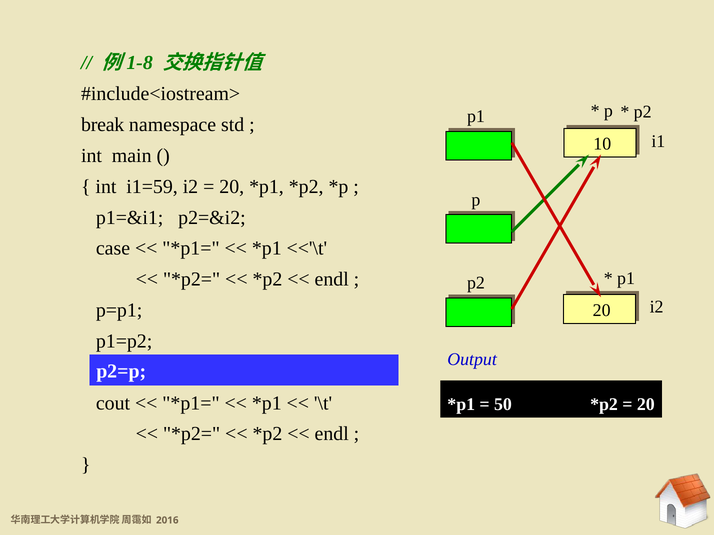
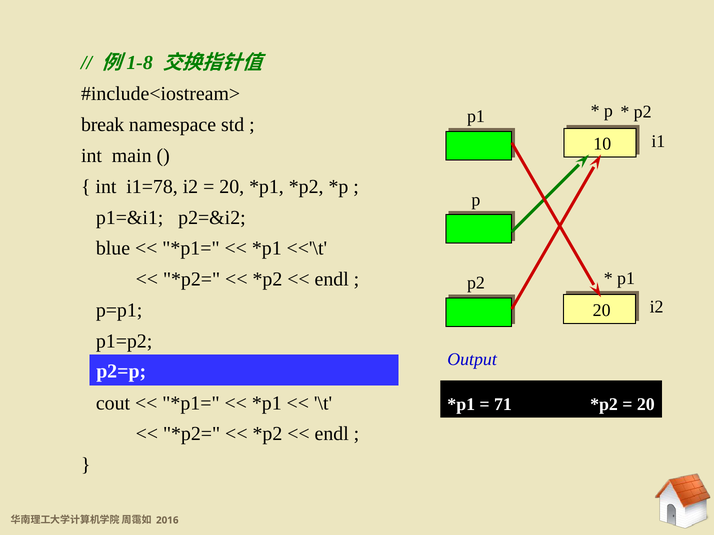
i1=59: i1=59 -> i1=78 (152, 187)
case: case -> blue (113, 249)
50: 50 -> 71 (503, 405)
